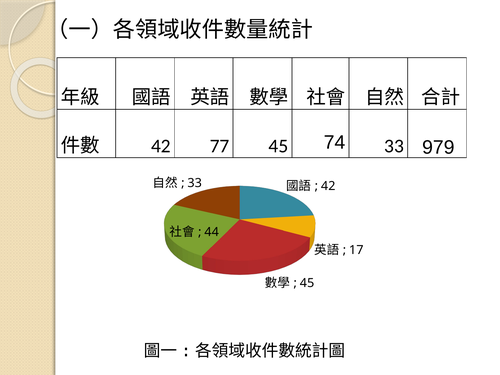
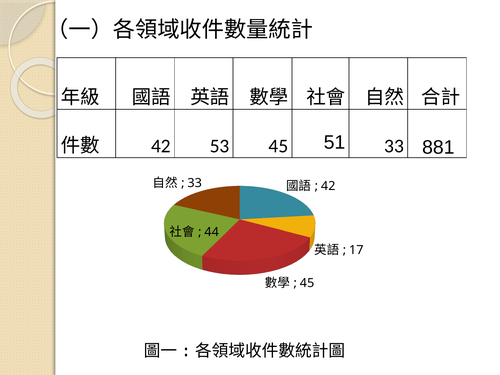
77: 77 -> 53 (220, 146)
74: 74 -> 51 (334, 142)
979: 979 -> 881 (438, 147)
